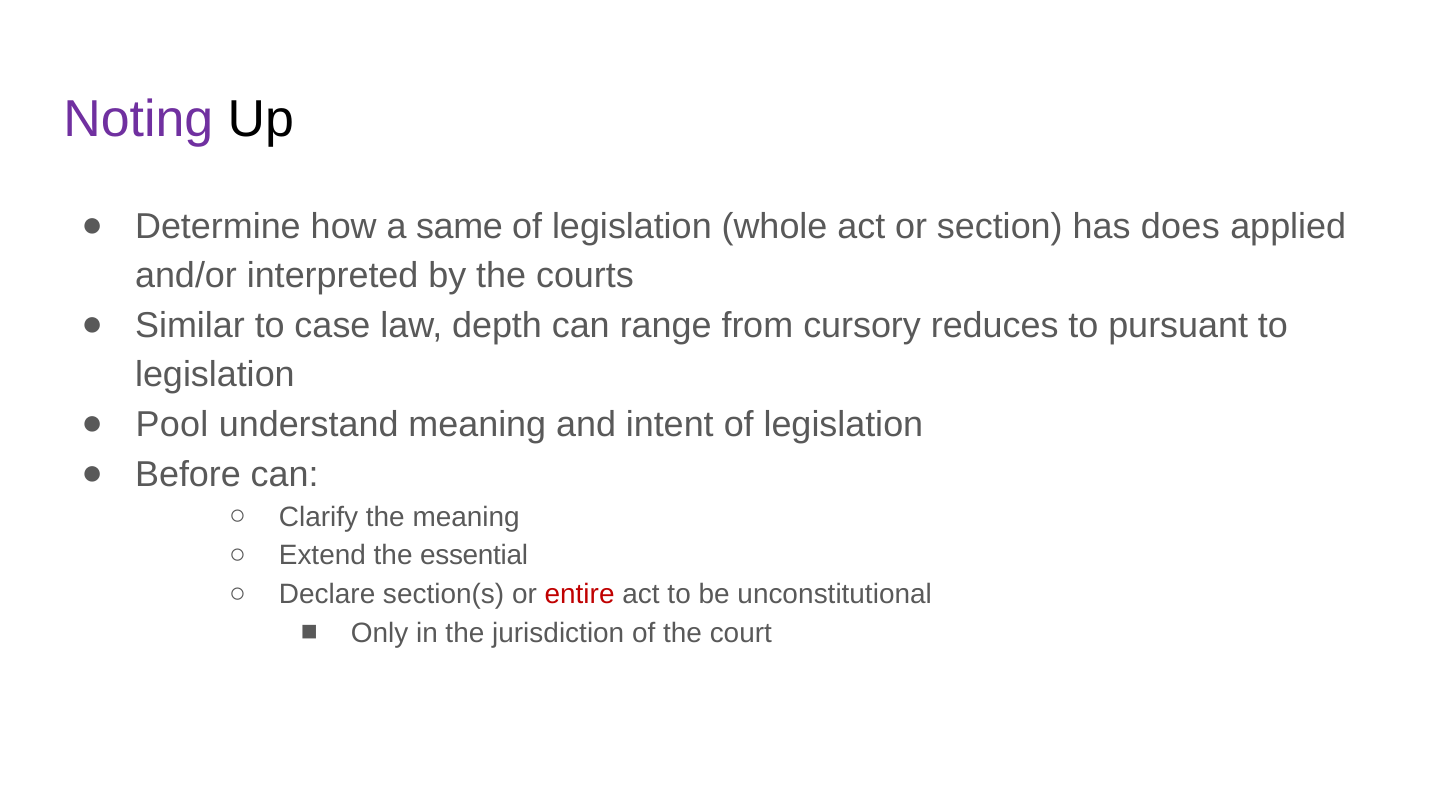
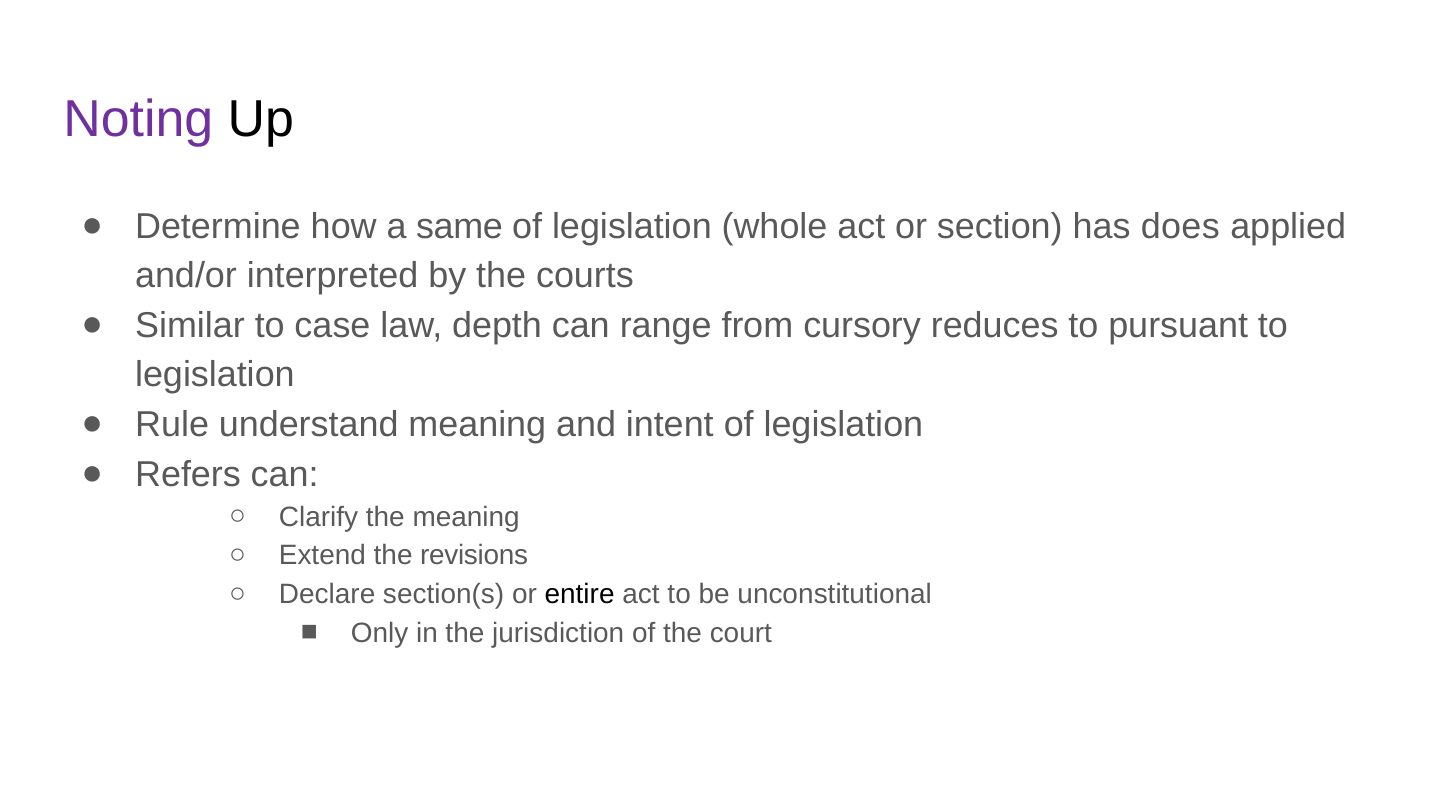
Pool: Pool -> Rule (172, 424)
Before: Before -> Refers (188, 474)
essential: essential -> revisions (474, 555)
entire colour: red -> black (580, 594)
